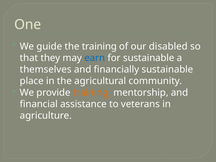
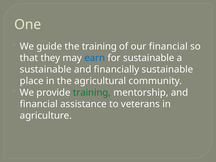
our disabled: disabled -> financial (168, 46)
themselves: themselves -> sustainable (46, 69)
training colour: orange -> green (92, 93)
